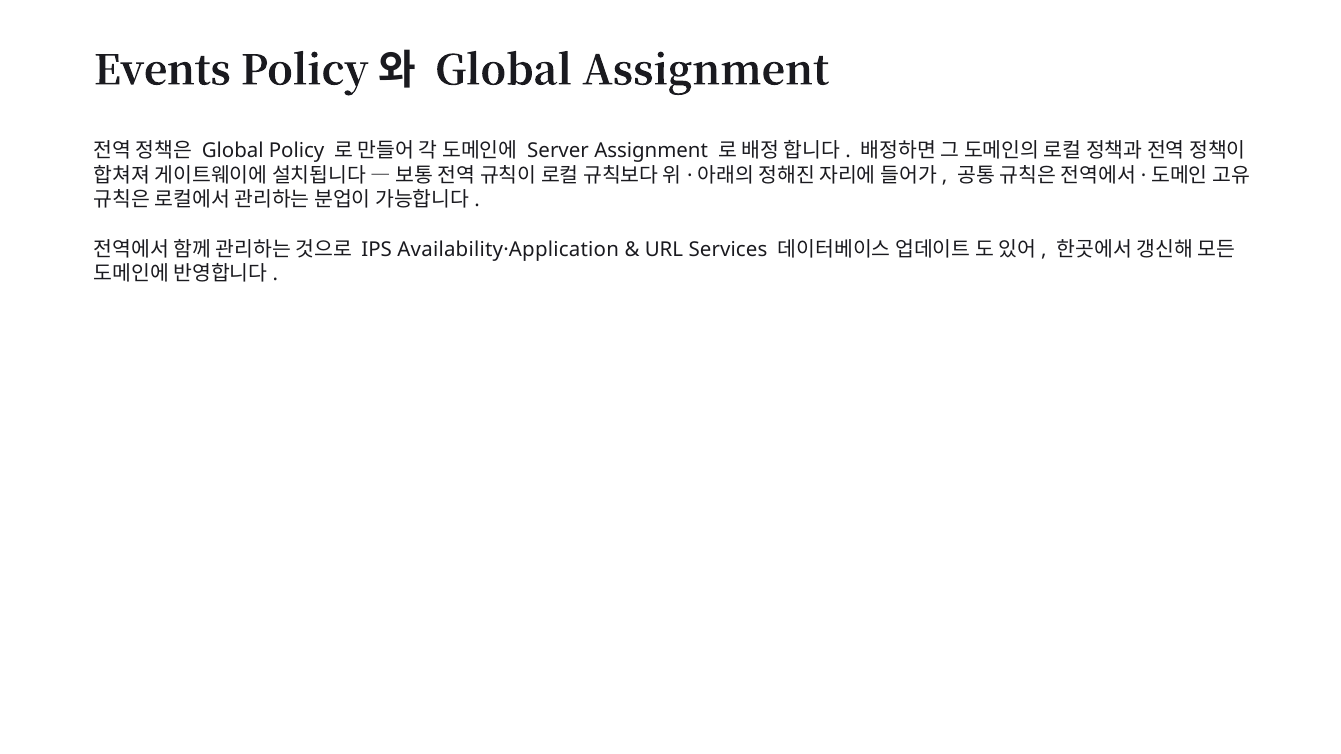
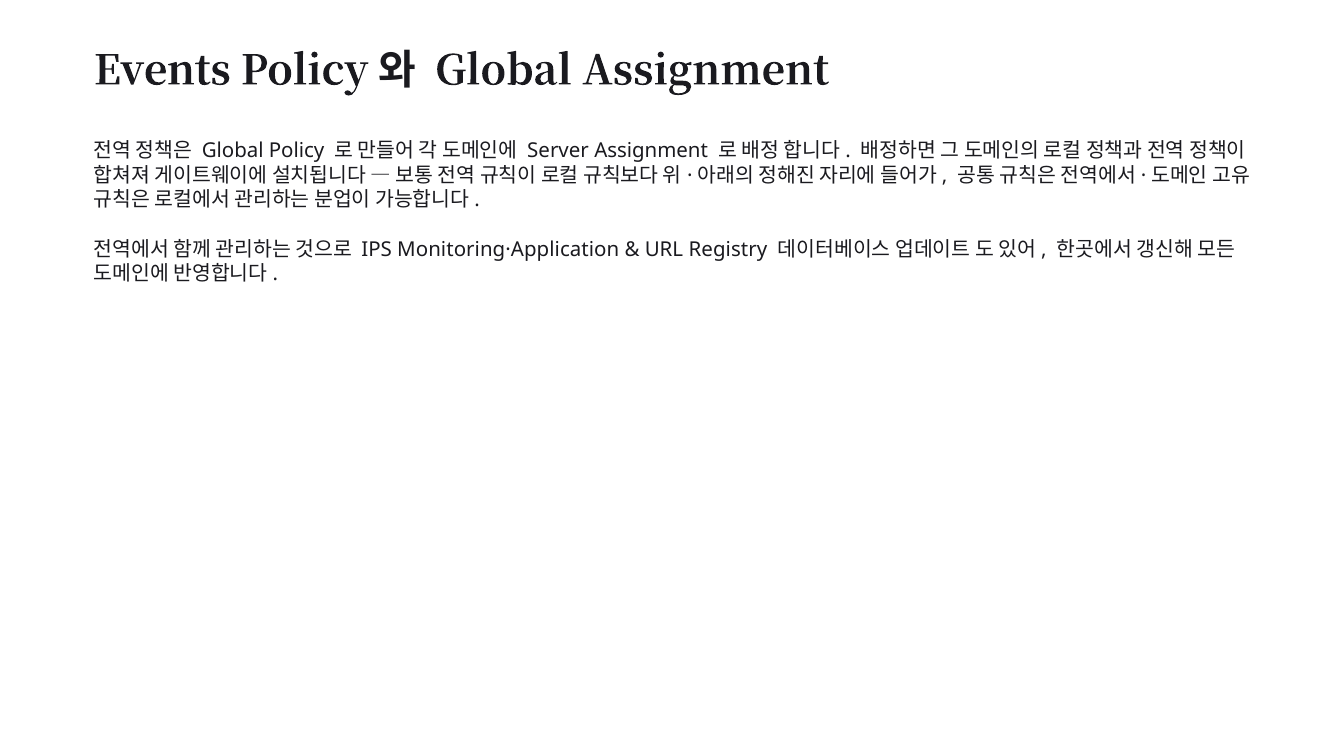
Availability·Application: Availability·Application -> Monitoring·Application (508, 249)
Services: Services -> Registry (728, 249)
